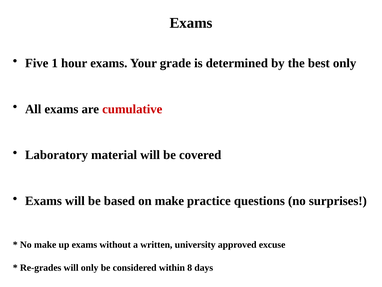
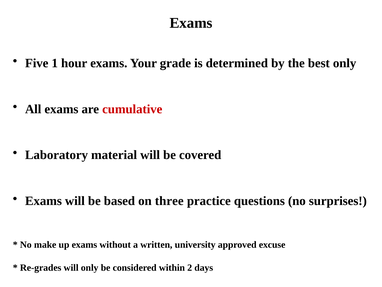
on make: make -> three (169, 201)
8: 8 -> 2 (190, 267)
